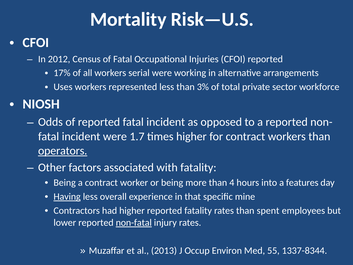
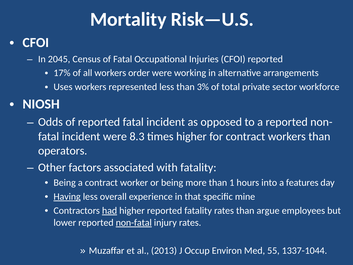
2012: 2012 -> 2045 (59, 59)
serial: serial -> order (139, 73)
1.7: 1.7 -> 8.3 (137, 136)
operators underline: present -> none (63, 151)
4: 4 -> 1 (232, 183)
had underline: none -> present (110, 210)
spent: spent -> argue (268, 210)
1337-8344: 1337-8344 -> 1337-1044 (304, 250)
